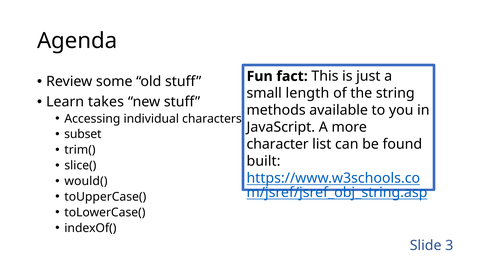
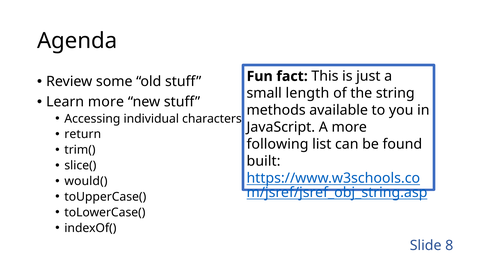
Learn takes: takes -> more (106, 102)
subset: subset -> return (83, 134)
character: character -> following (278, 144)
3: 3 -> 8 (449, 246)
